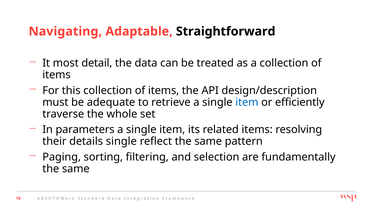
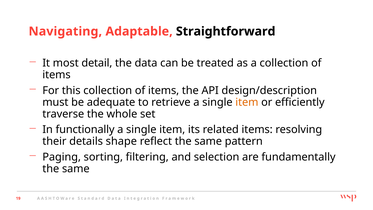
item colour: blue -> orange (247, 102)
parameters: parameters -> functionally (85, 129)
details single: single -> shape (121, 141)
